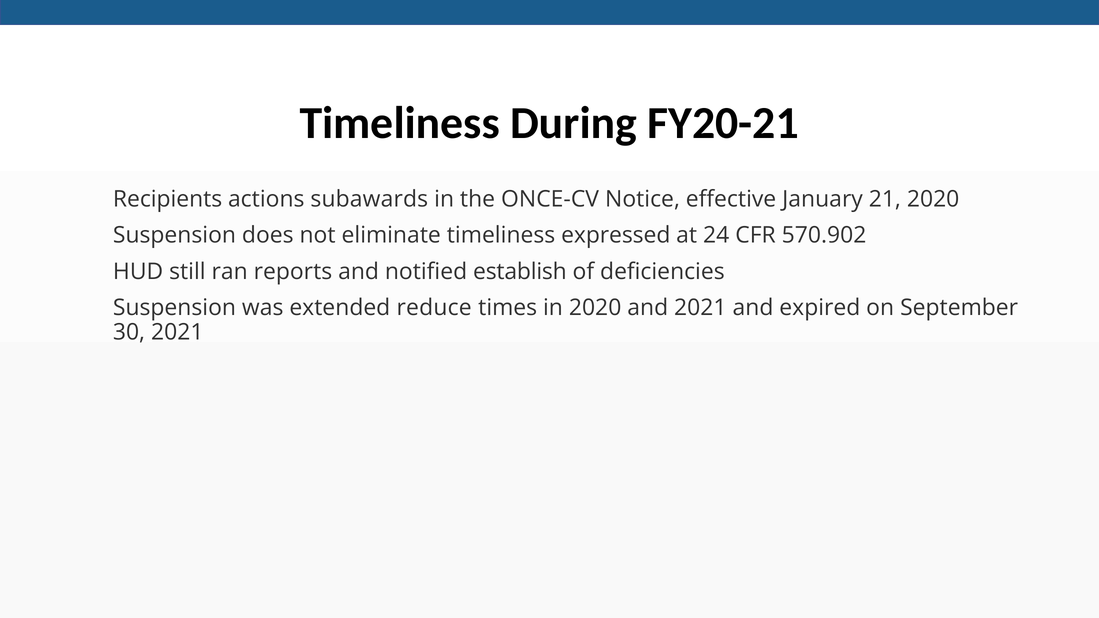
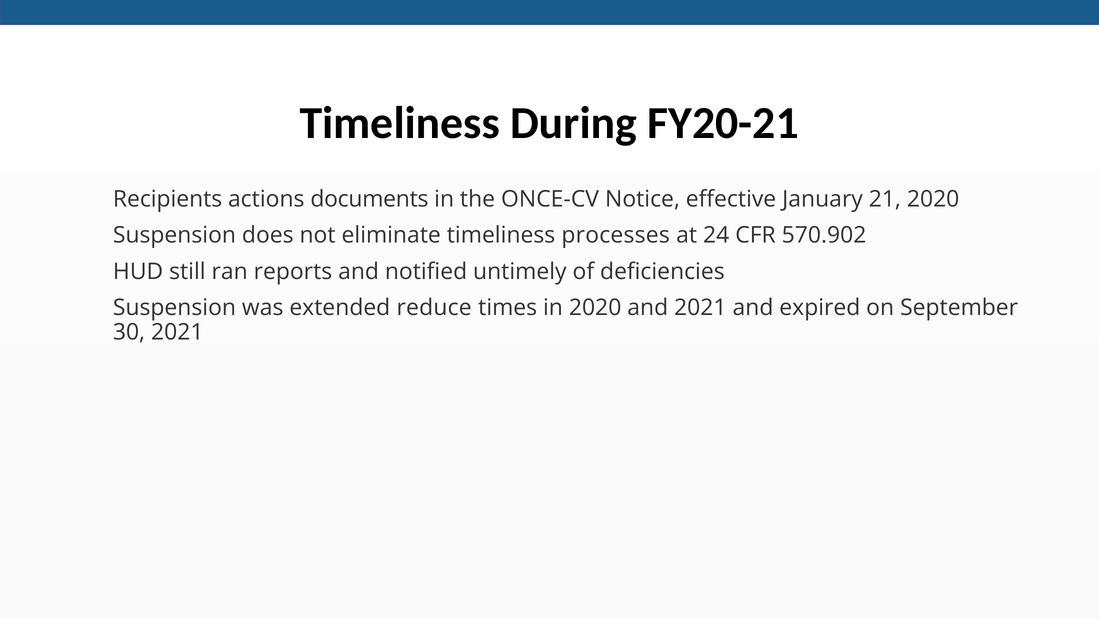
subawards: subawards -> documents (369, 199)
expressed: expressed -> processes (616, 235)
establish: establish -> untimely (520, 272)
